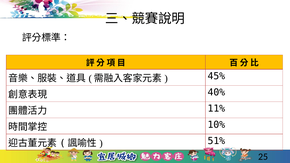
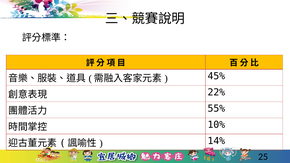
40%: 40% -> 22% (216, 92)
11%: 11% -> 55% (216, 109)
51%: 51% -> 14% (216, 141)
